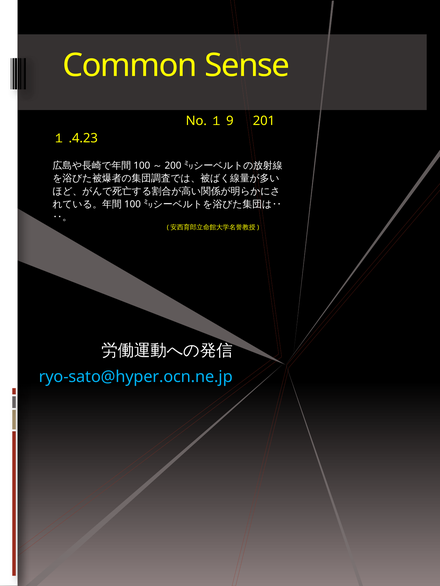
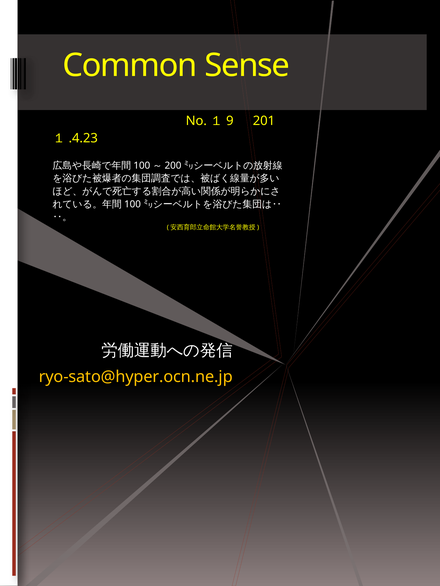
ryo-sato@hyper.ocn.ne.jp colour: light blue -> yellow (136, 377)
